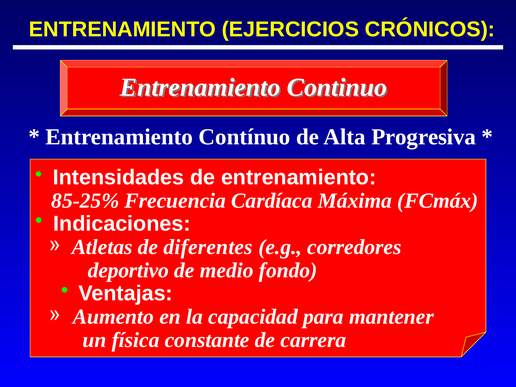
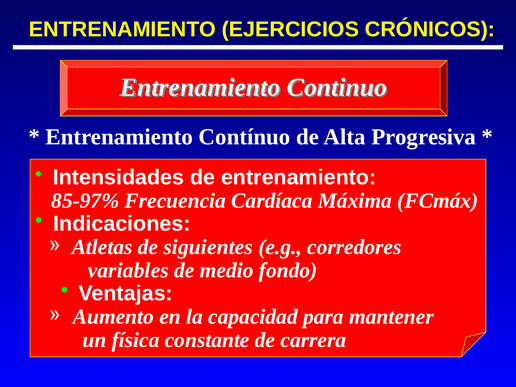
85-25%: 85-25% -> 85-97% (85, 201)
diferentes: diferentes -> siguientes (208, 247)
deportivo: deportivo -> variables (128, 270)
